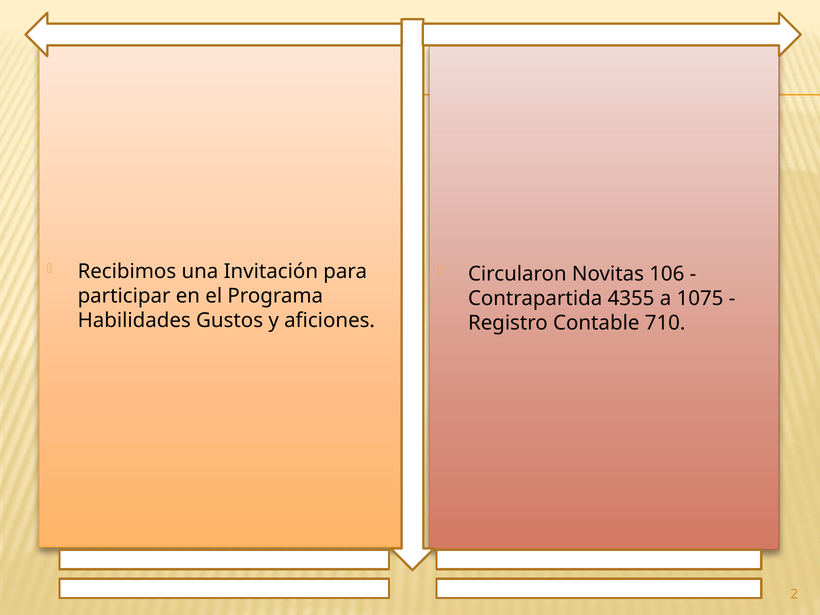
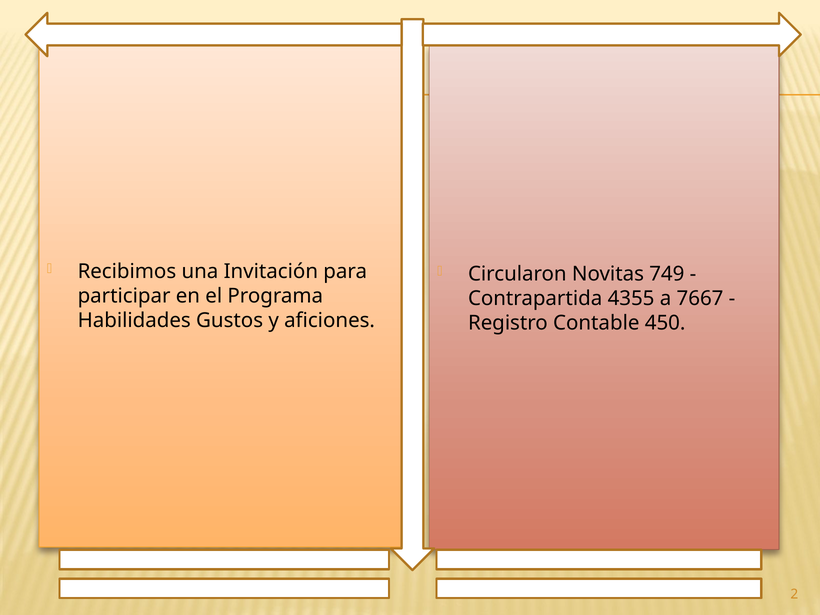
106: 106 -> 749 (667, 274)
1075: 1075 -> 7667 (700, 299)
710: 710 -> 450 (665, 323)
